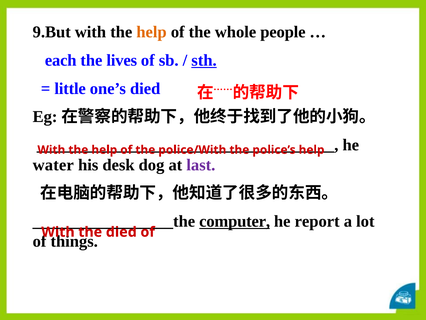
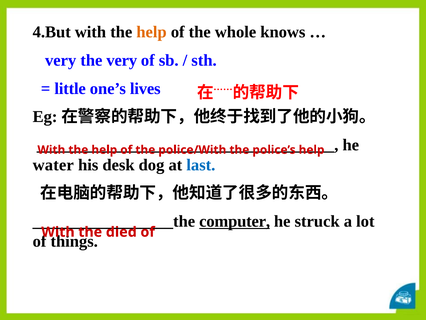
9.But: 9.But -> 4.But (52, 32)
people: people -> knows (283, 32)
each: each -> very (61, 60)
the lives: lives -> very (122, 60)
sth underline: present -> none (204, 60)
one’s died: died -> lives (145, 88)
last colour: purple -> blue (201, 165)
report: report -> struck (317, 221)
